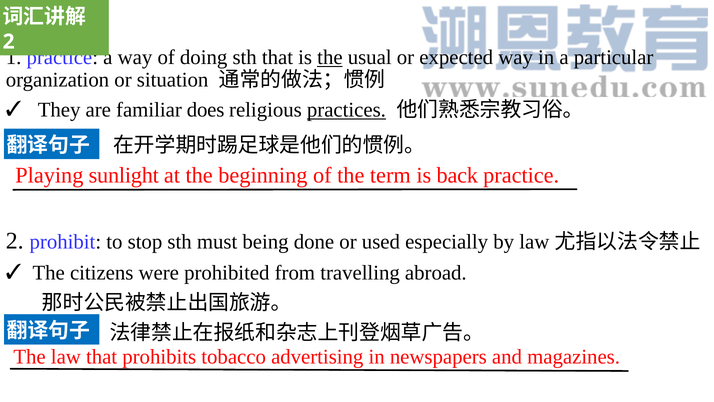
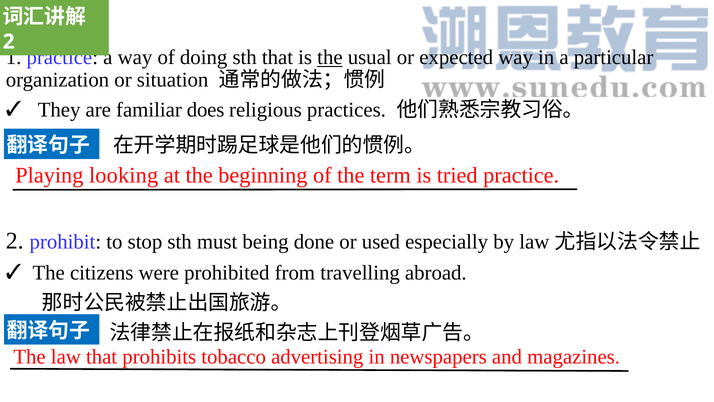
practices underline: present -> none (346, 110)
sunlight: sunlight -> looking (124, 175)
back: back -> tried (457, 175)
